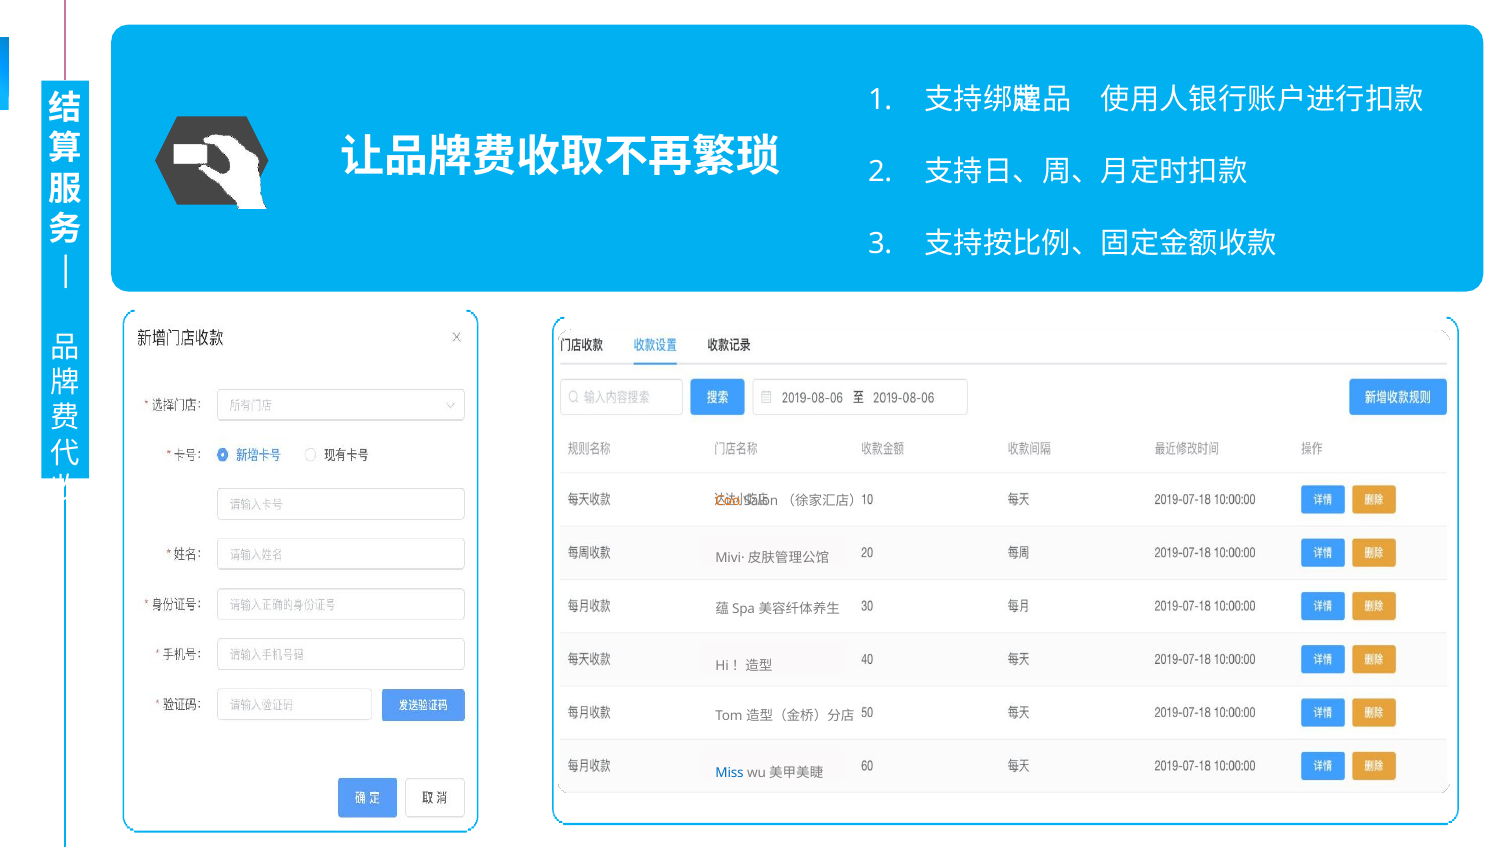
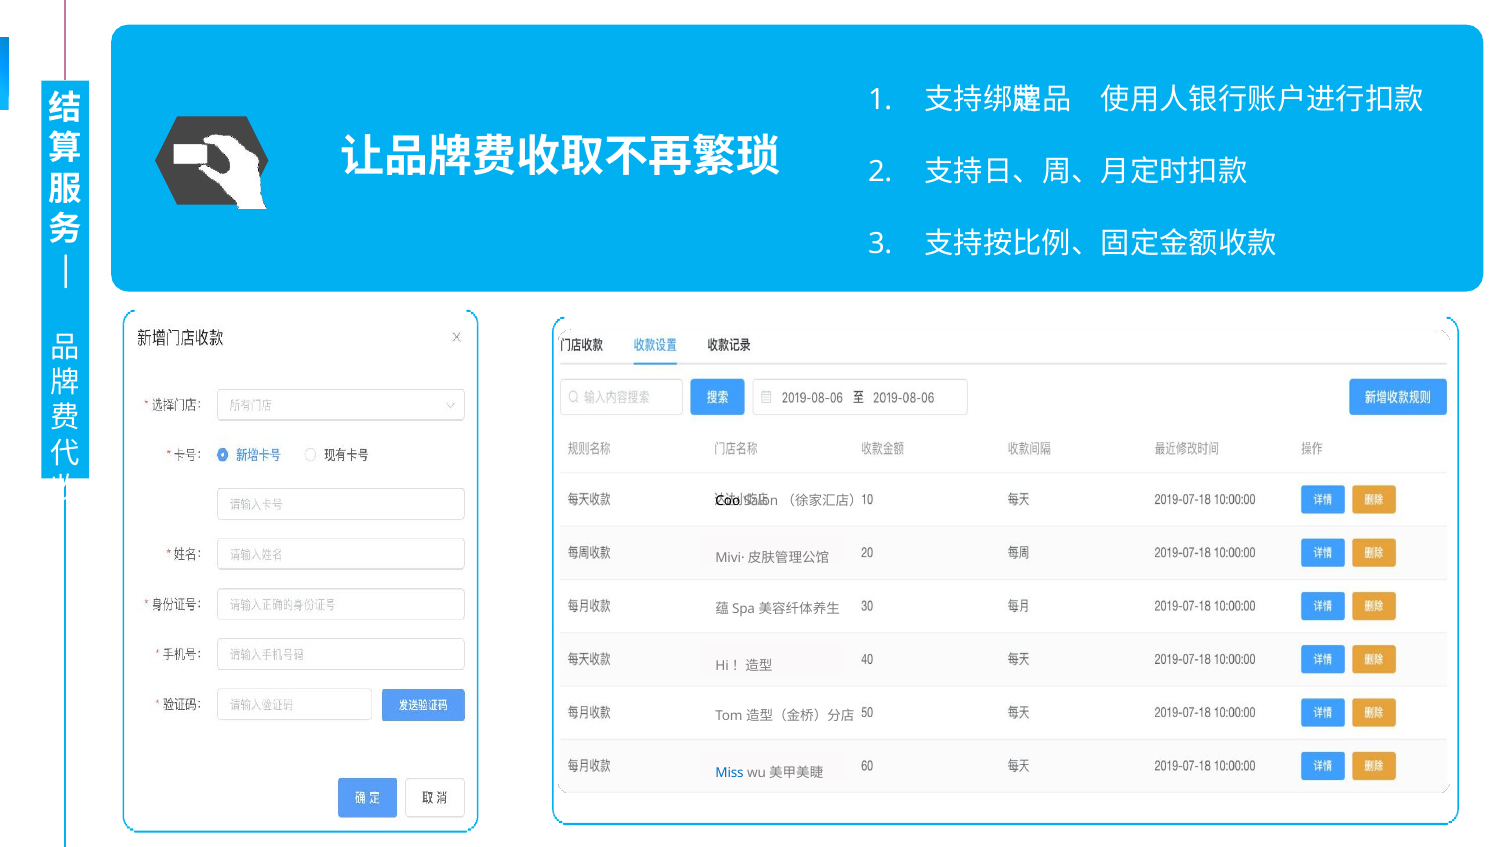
Coo colour: orange -> black (728, 502)
